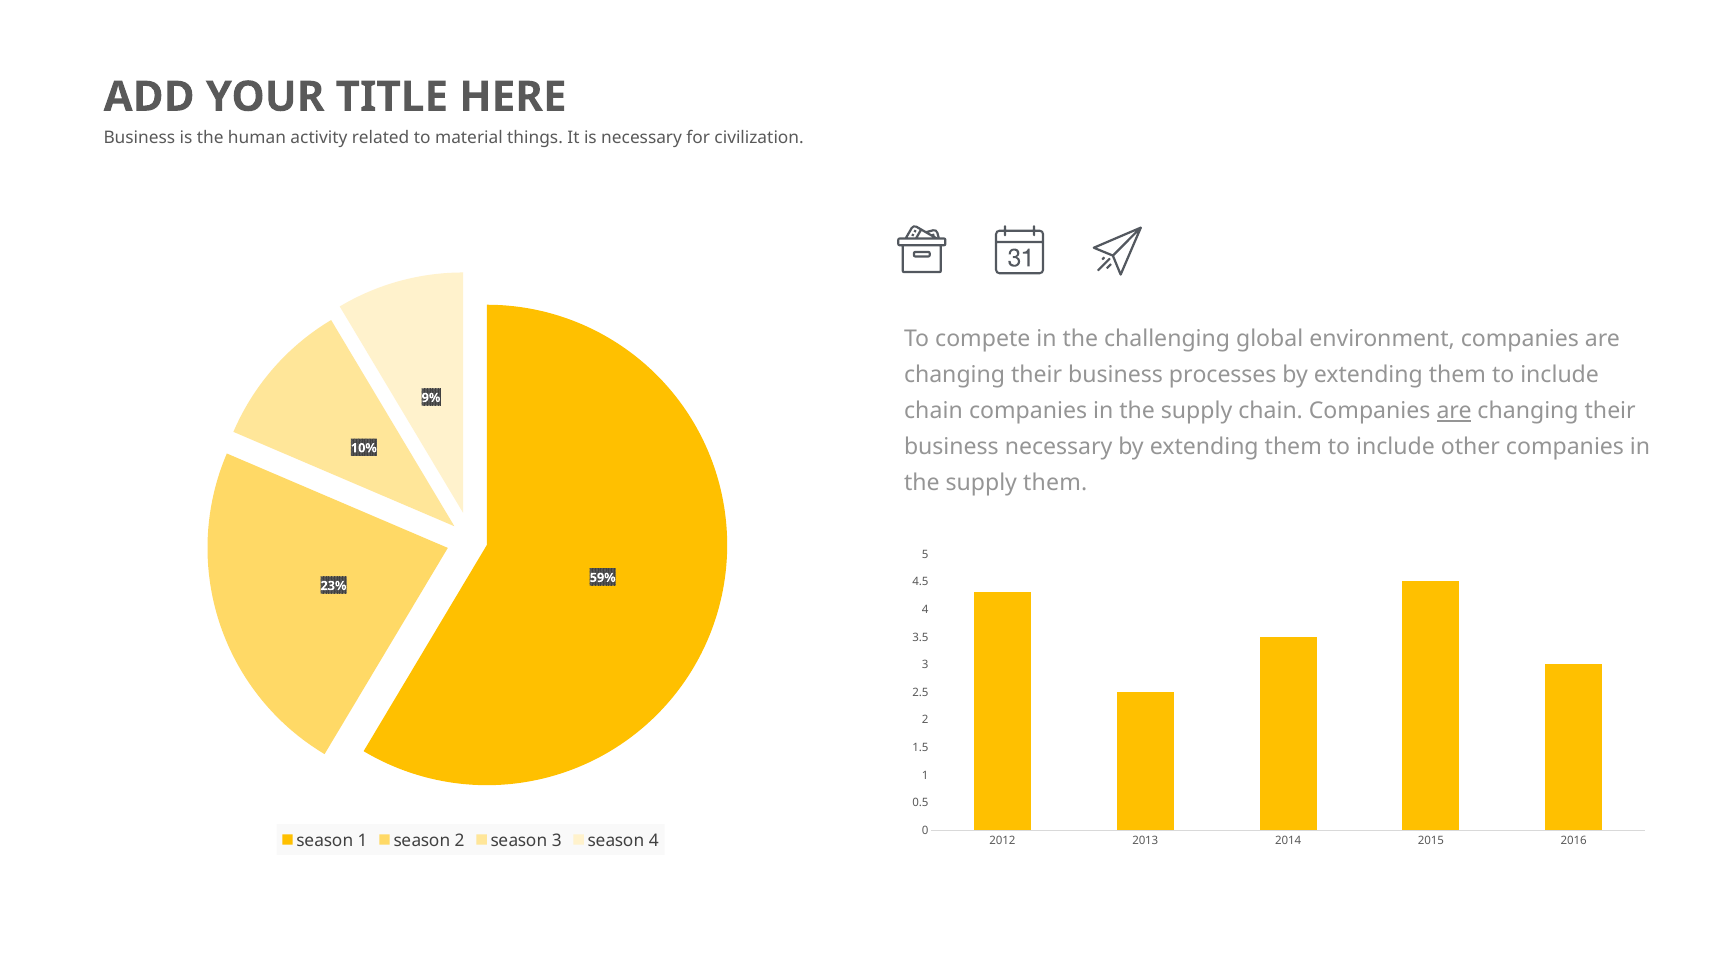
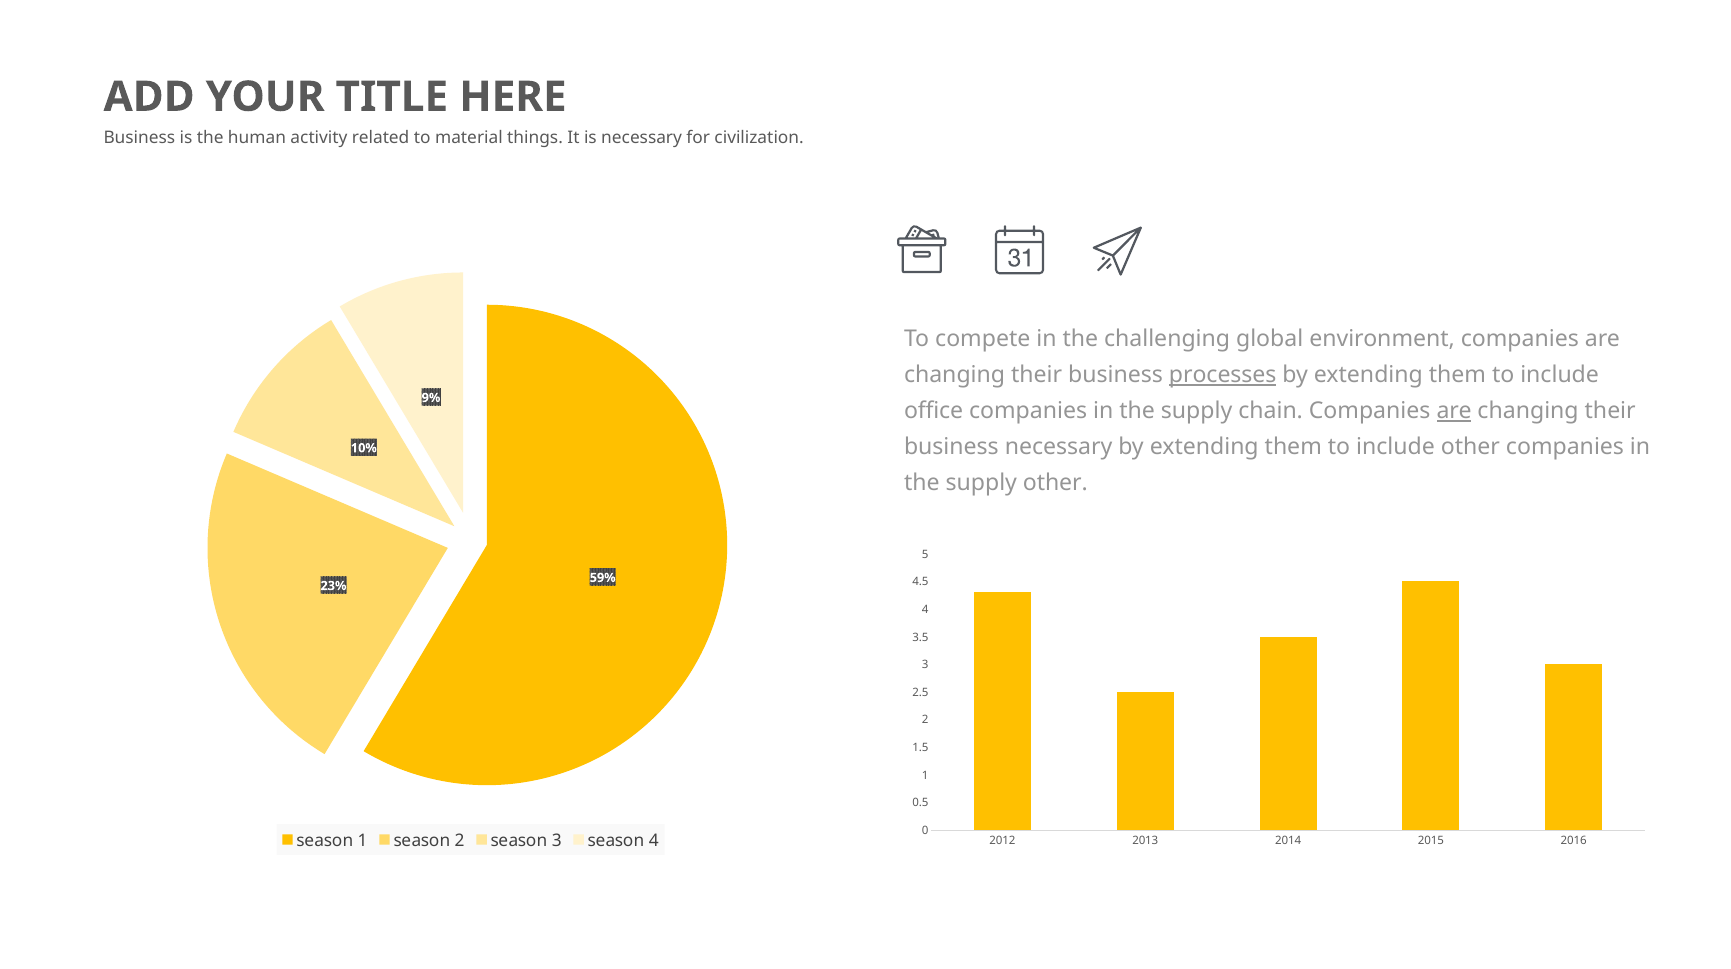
processes underline: none -> present (1223, 375)
chain: chain -> office (934, 411)
supply them: them -> other (1055, 483)
